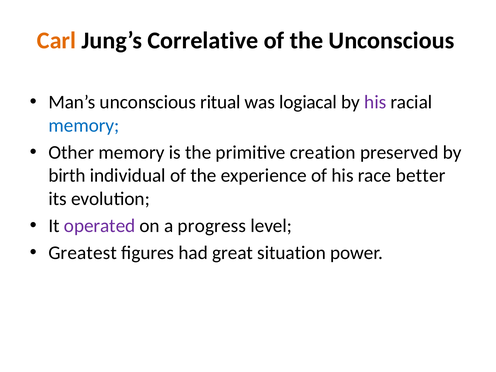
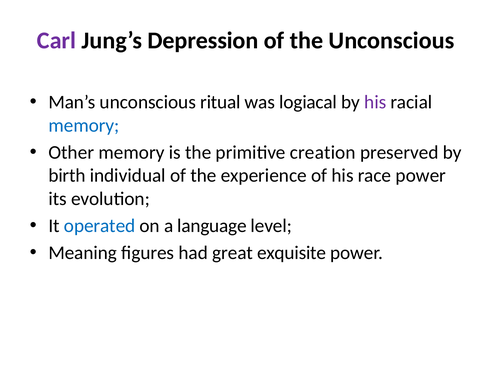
Carl colour: orange -> purple (56, 41)
Correlative: Correlative -> Depression (203, 41)
race better: better -> power (421, 176)
operated colour: purple -> blue (100, 226)
progress: progress -> language (212, 226)
Greatest: Greatest -> Meaning (83, 253)
situation: situation -> exquisite (292, 253)
